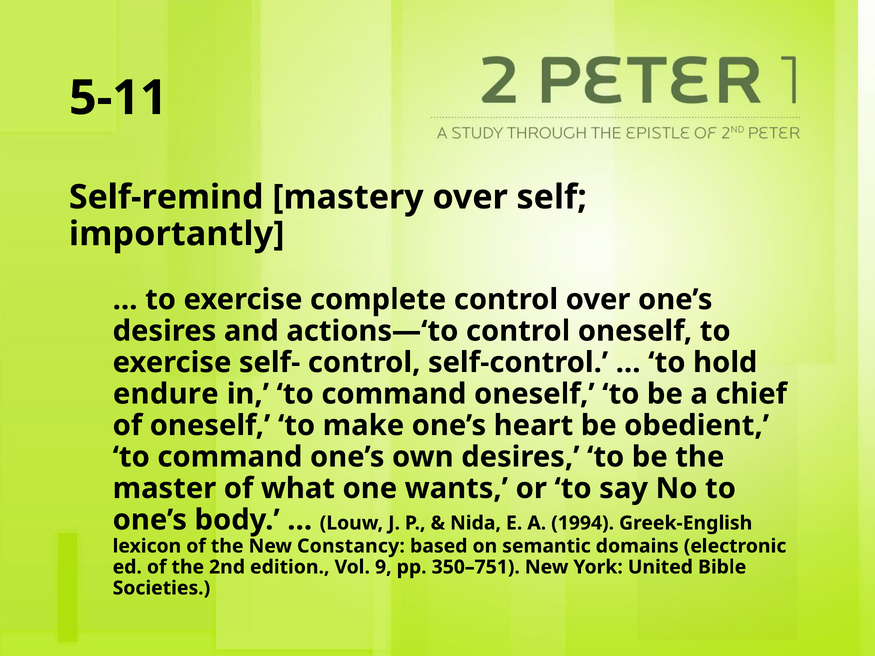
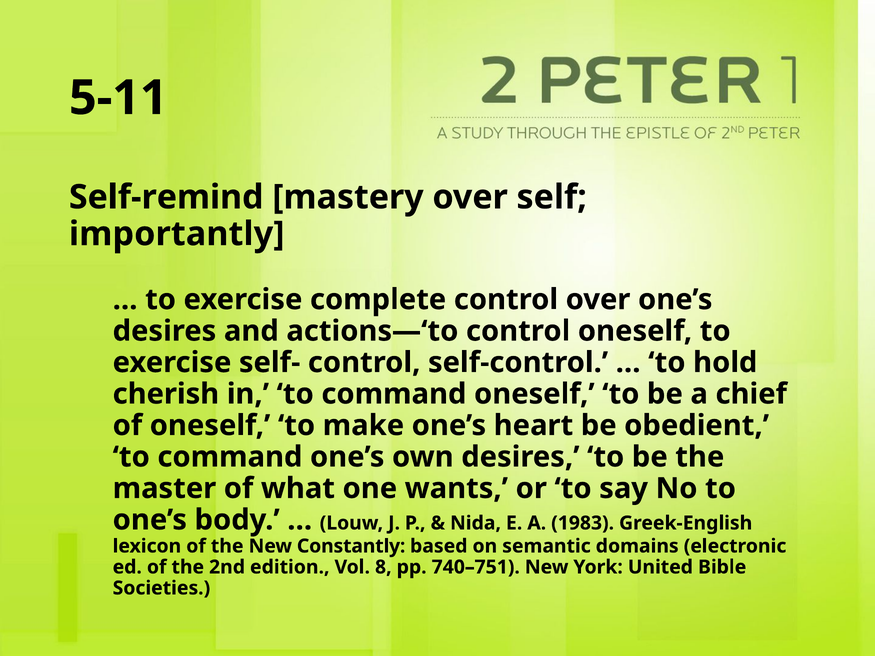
endure: endure -> cherish (166, 394)
1994: 1994 -> 1983 (583, 523)
Constancy: Constancy -> Constantly (351, 546)
9: 9 -> 8 (383, 567)
350–751: 350–751 -> 740–751 (476, 567)
